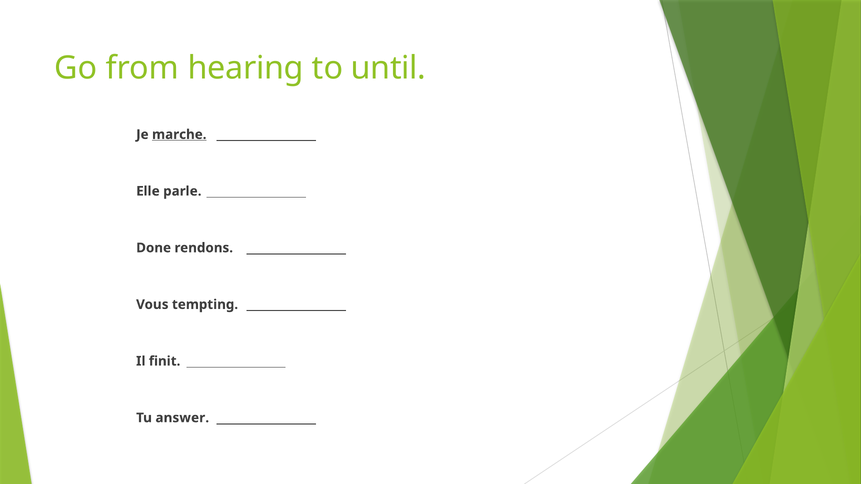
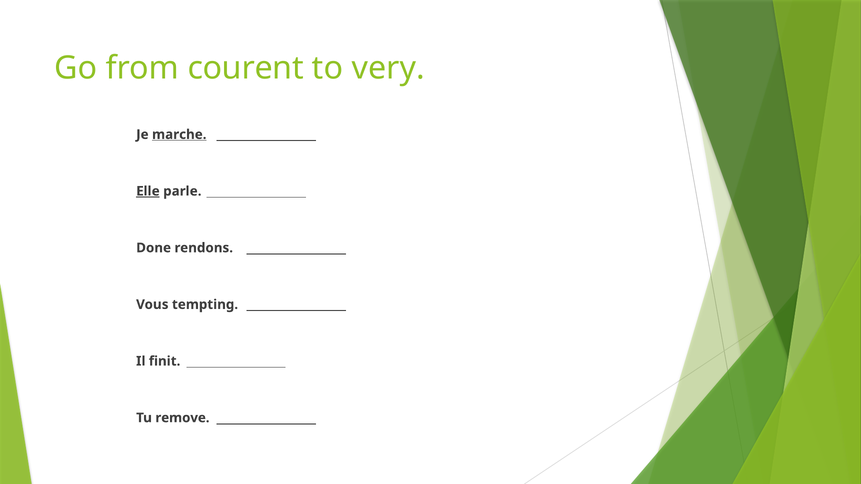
hearing: hearing -> courent (246, 68)
until: until -> very (388, 68)
Elle underline: none -> present (148, 191)
answer: answer -> remove (182, 418)
